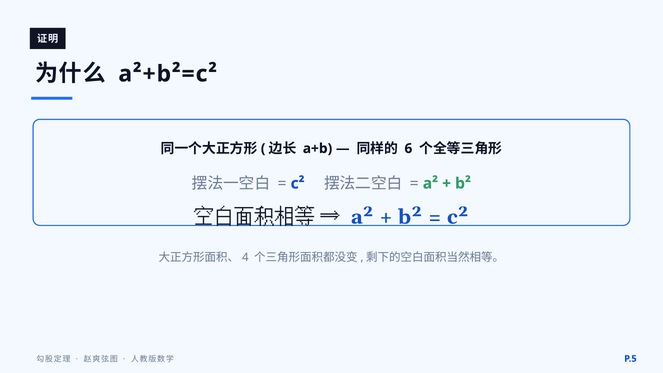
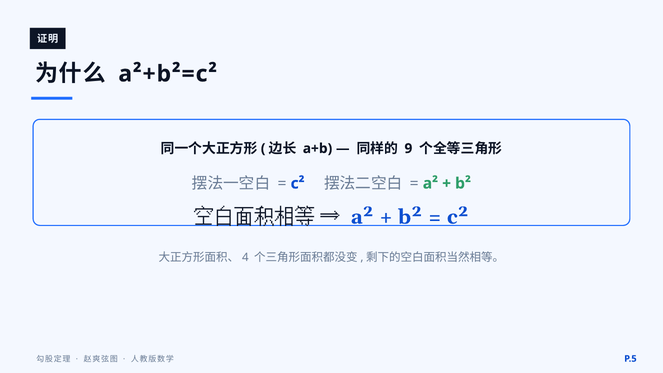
6: 6 -> 9 (408, 148)
